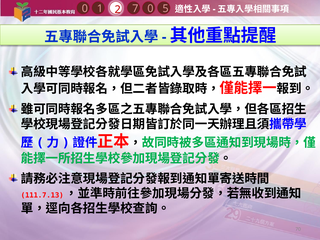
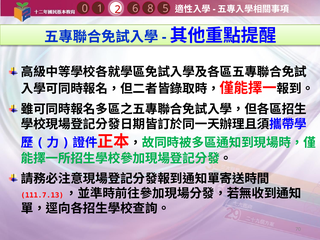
1 0: 0 -> 8 (150, 9)
7: 7 -> 6 (135, 9)
